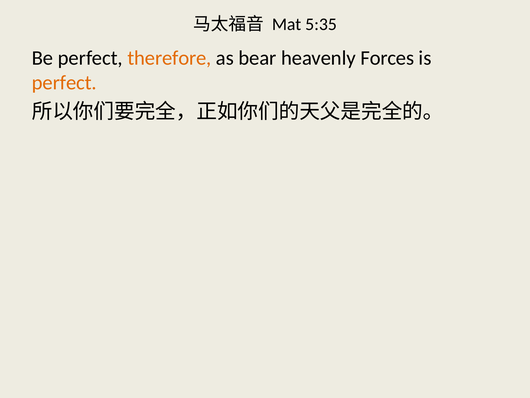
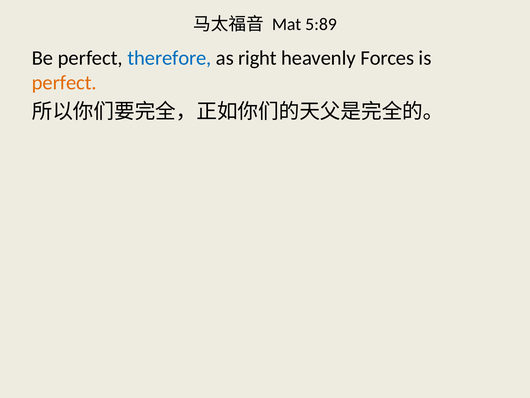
5:35: 5:35 -> 5:89 (321, 24)
therefore colour: orange -> blue (169, 58)
bear: bear -> right (258, 58)
